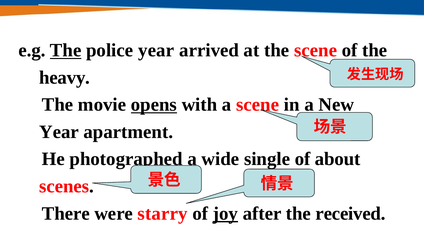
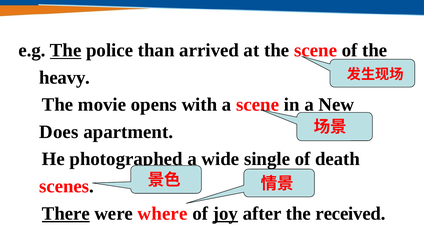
police year: year -> than (156, 50)
opens underline: present -> none (154, 104)
Year: Year -> Does (59, 132)
about: about -> death (338, 159)
There underline: none -> present (66, 213)
starry: starry -> where (163, 213)
